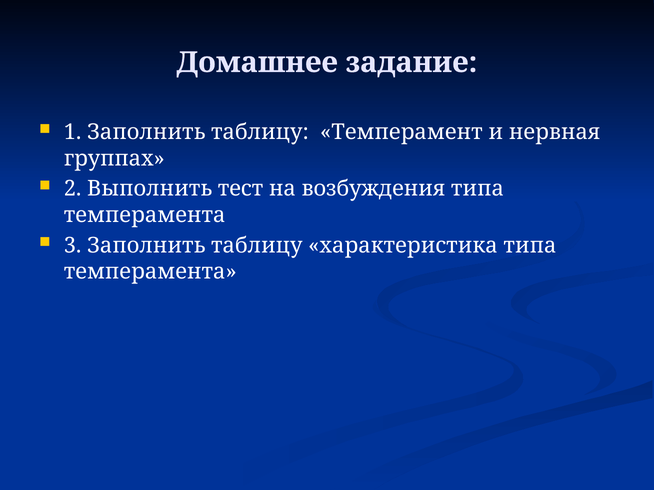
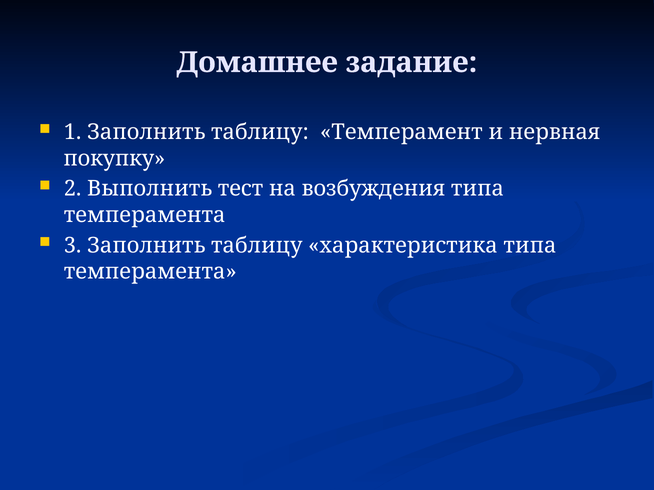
группах: группах -> покупку (114, 158)
